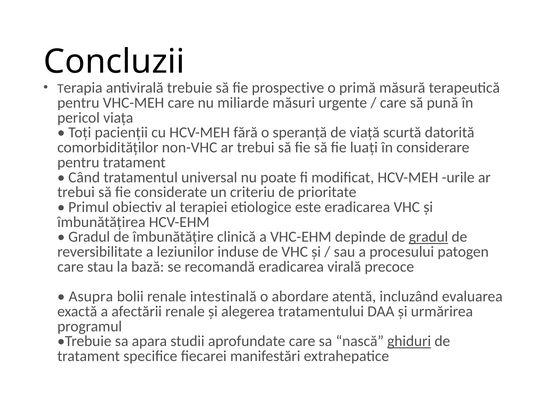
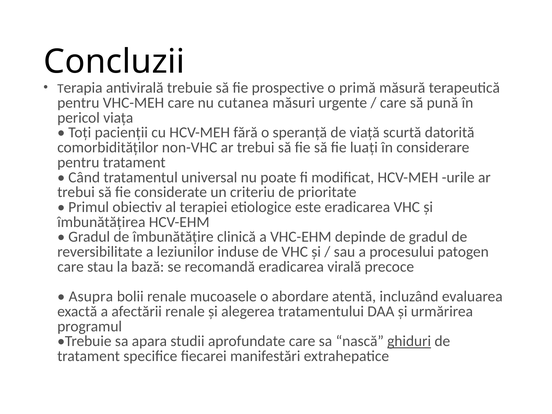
miliarde: miliarde -> cutanea (243, 103)
gradul underline: present -> none (428, 237)
intestinală: intestinală -> mucoasele (223, 297)
